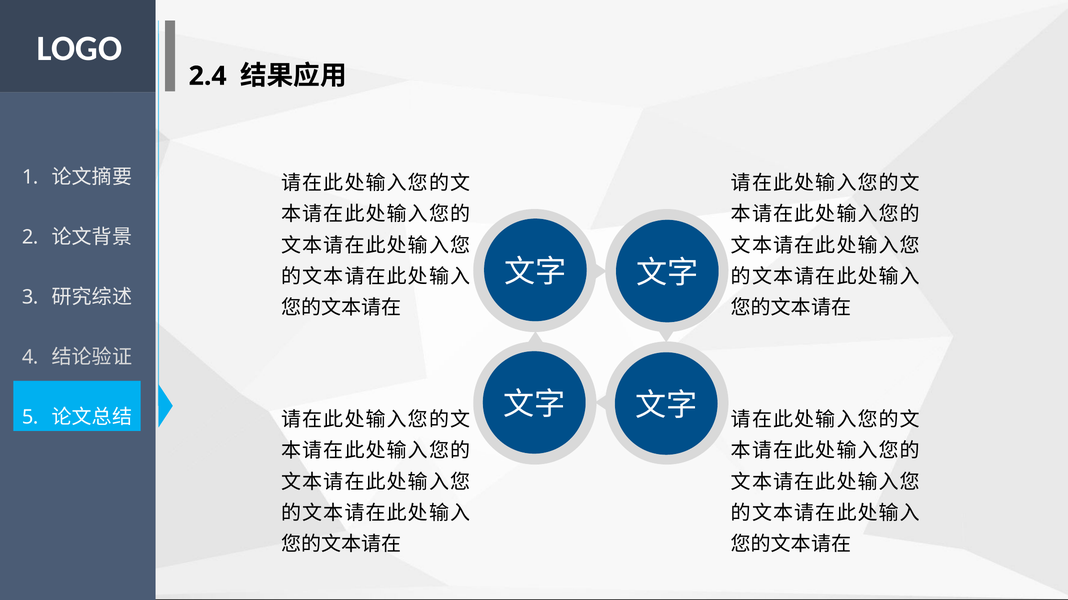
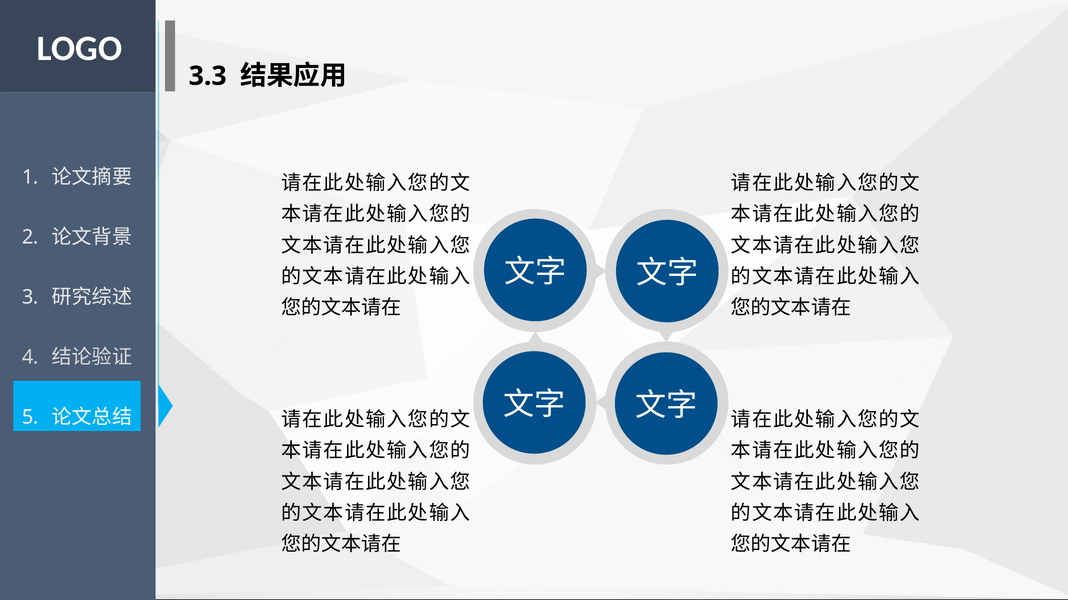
2.4: 2.4 -> 3.3 (208, 76)
